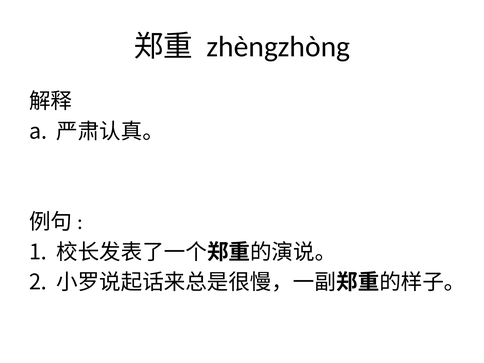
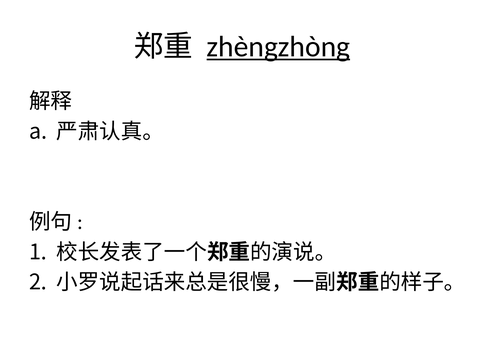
zhèngzhòng underline: none -> present (278, 47)
